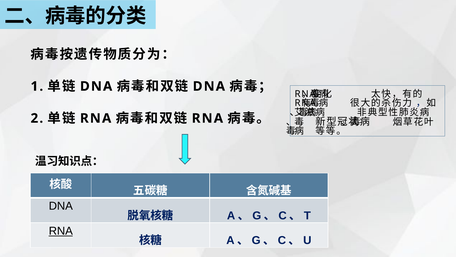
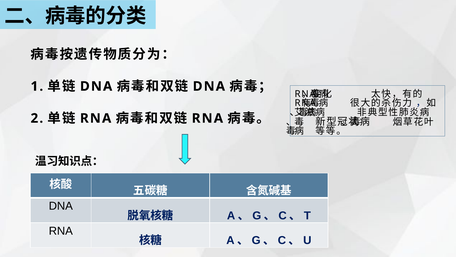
RNA underline: present -> none (61, 231)
